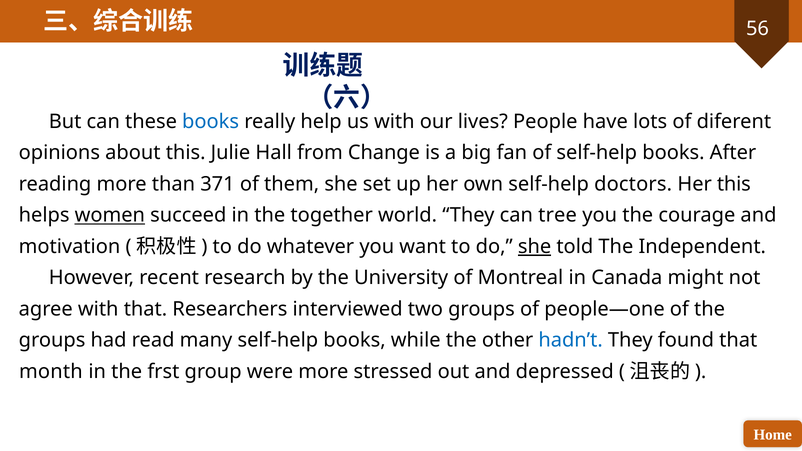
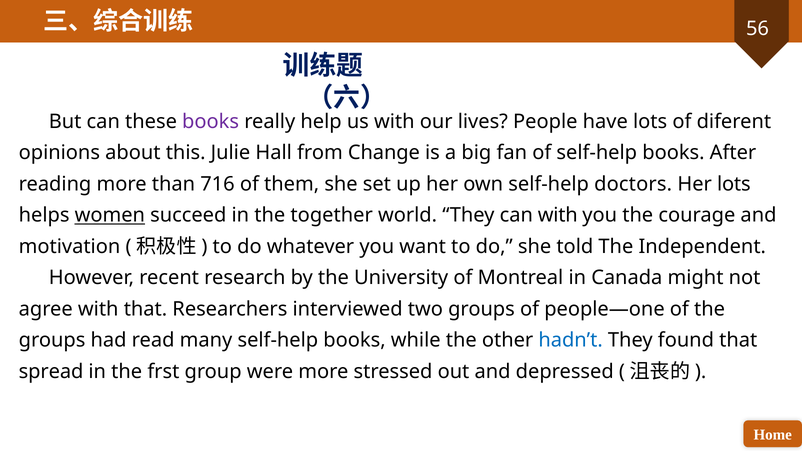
books colour: blue -> purple (211, 122)
371: 371 -> 716 (217, 184)
Her this: this -> lots (734, 184)
can tree: tree -> with (558, 215)
she underline: present -> none (535, 247)
month: month -> spread (51, 372)
